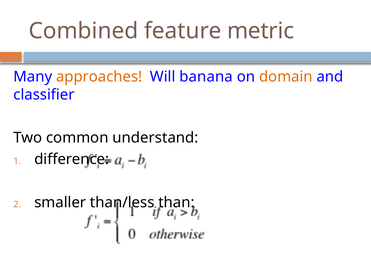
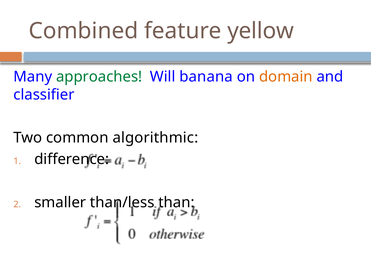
metric: metric -> yellow (261, 31)
approaches colour: orange -> green (99, 77)
understand: understand -> algorithmic (155, 138)
